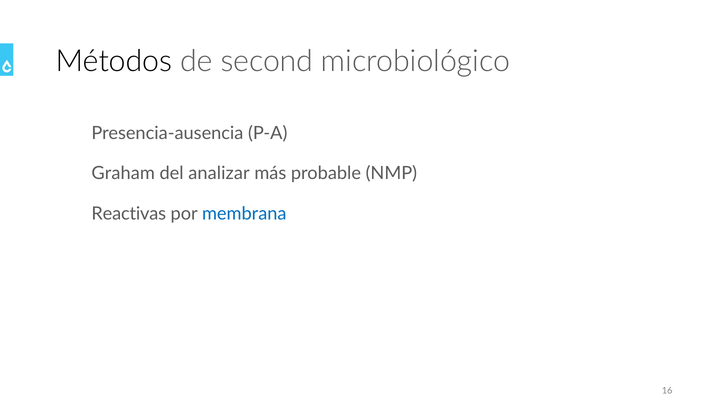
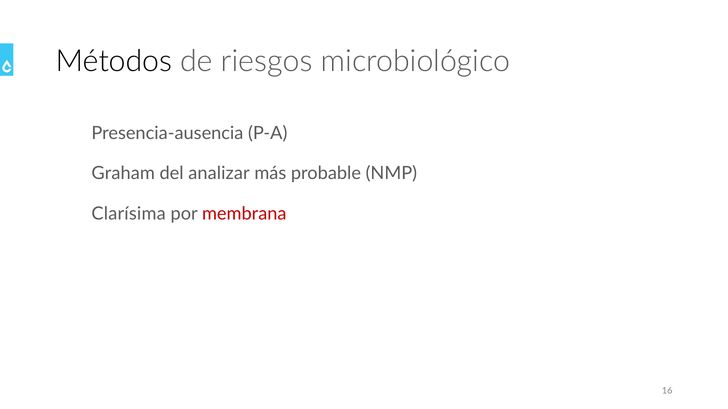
second: second -> riesgos (267, 61)
Reactivas: Reactivas -> Clarísima (129, 214)
membrana colour: blue -> red (244, 214)
